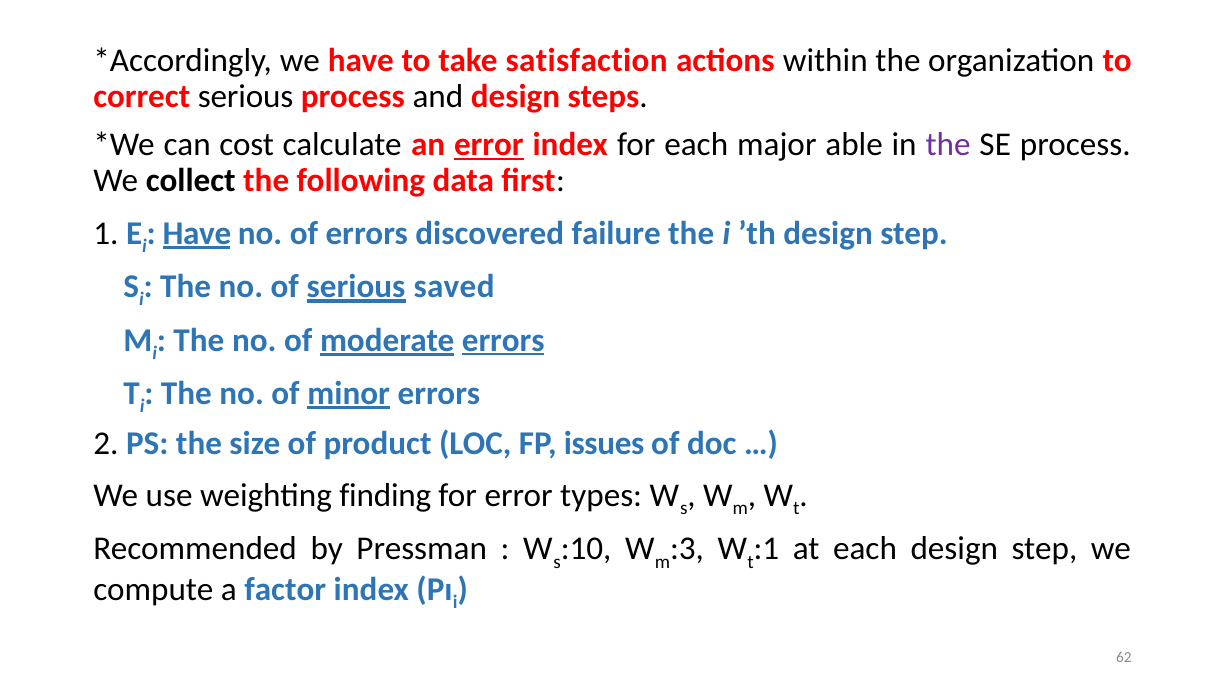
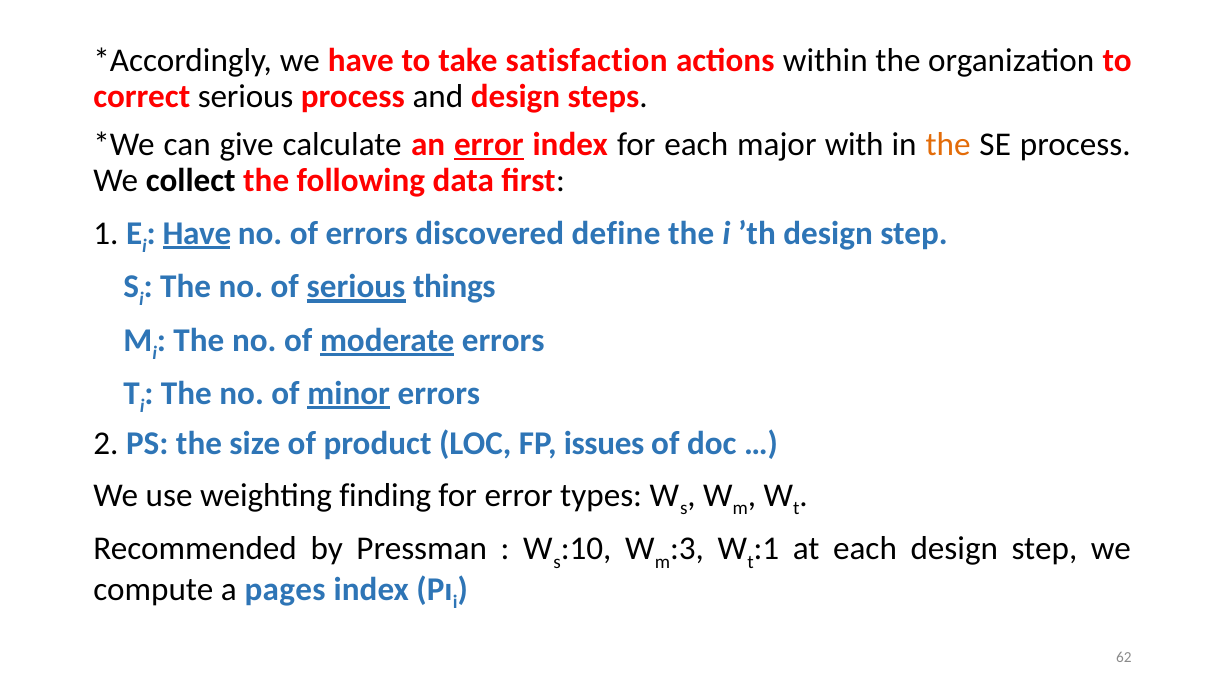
cost: cost -> give (247, 145)
able: able -> with (854, 145)
the colour: purple -> orange (948, 145)
failure: failure -> define (616, 233)
saved: saved -> things (454, 287)
errors underline: present -> none (503, 340)
factor: factor -> pages (285, 590)
